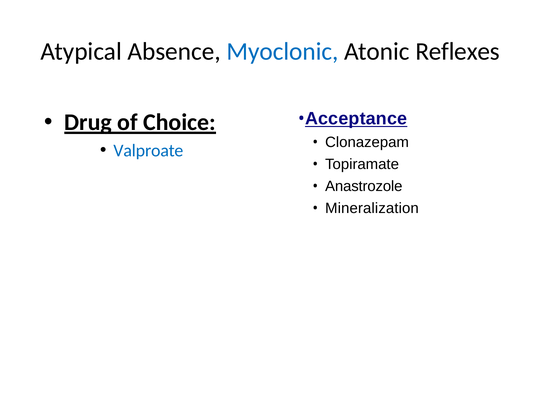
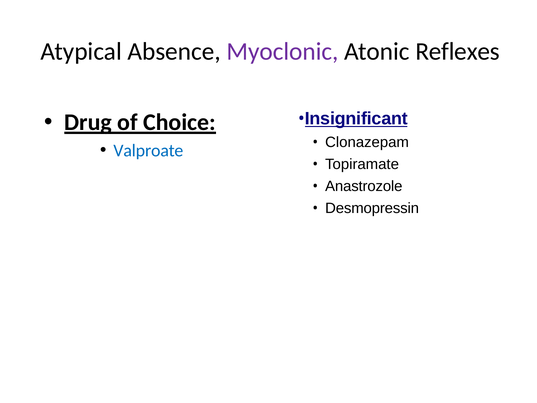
Myoclonic colour: blue -> purple (283, 51)
Acceptance: Acceptance -> Insignificant (356, 119)
Mineralization: Mineralization -> Desmopressin (372, 208)
